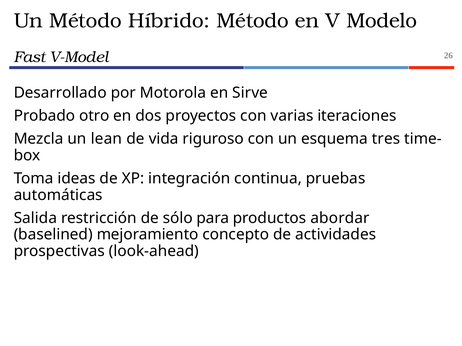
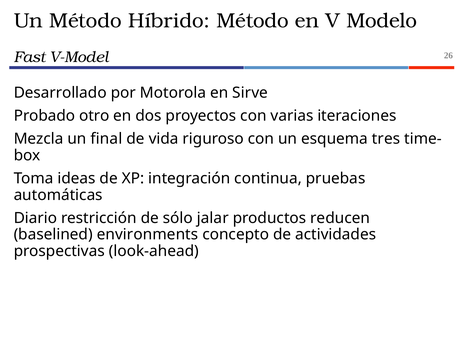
lean: lean -> final (106, 139)
Salida: Salida -> Diario (35, 218)
para: para -> jalar (213, 218)
abordar: abordar -> reducen (340, 218)
mejoramiento: mejoramiento -> environments (147, 235)
